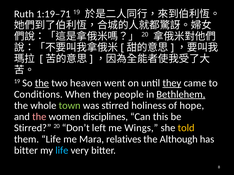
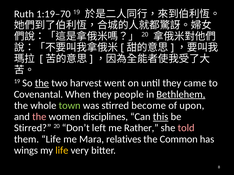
1:19–71: 1:19–71 -> 1:19–70 (54, 14)
heaven: heaven -> harvest (86, 83)
they underline: present -> none (172, 83)
Conditions: Conditions -> Covenantal (38, 95)
holiness: holiness -> become (149, 106)
hope: hope -> upon (192, 106)
this underline: none -> present (161, 117)
Wings: Wings -> Rather (141, 128)
told colour: yellow -> pink (186, 128)
Although: Although -> Common (179, 139)
bitter: bitter -> wings (26, 151)
life colour: light blue -> yellow (62, 151)
